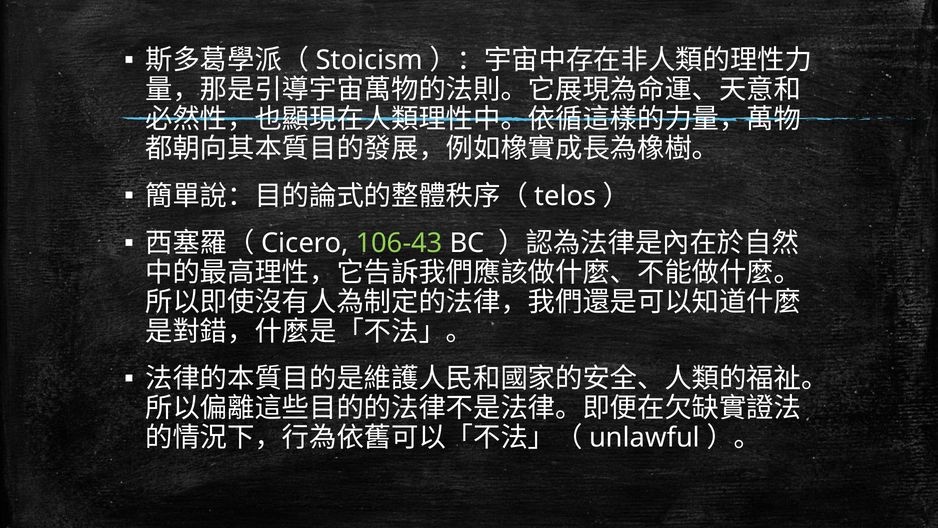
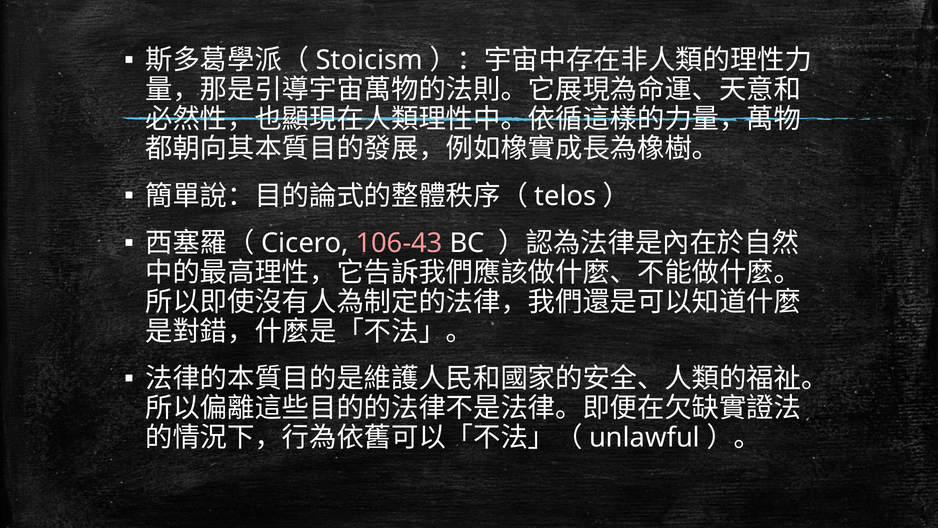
106-43 colour: light green -> pink (399, 243)
